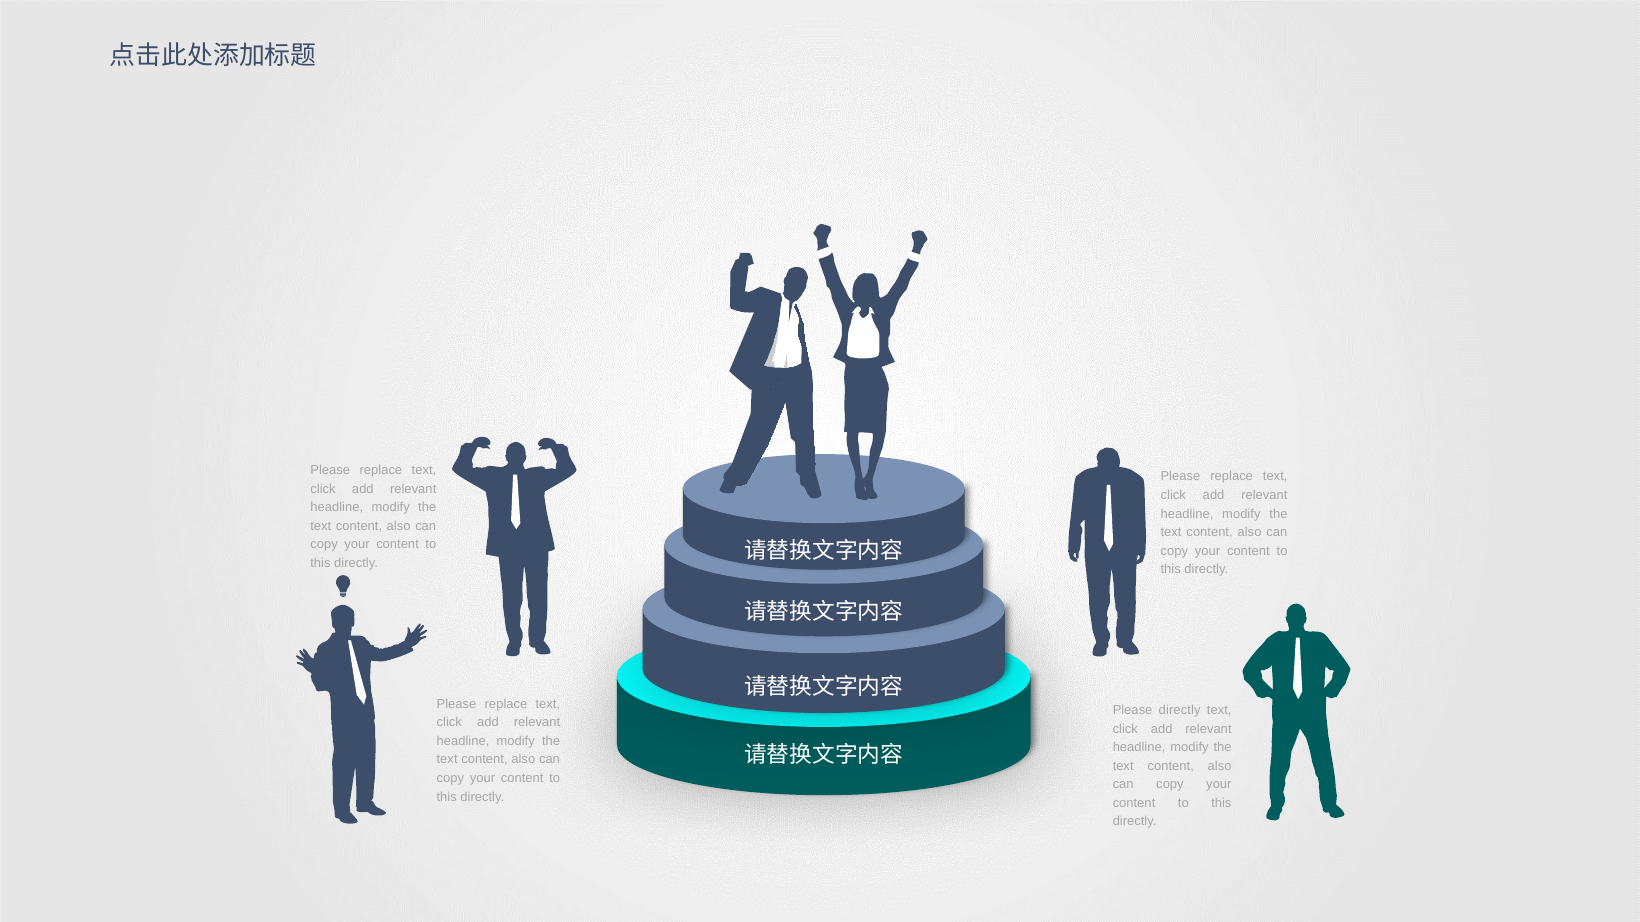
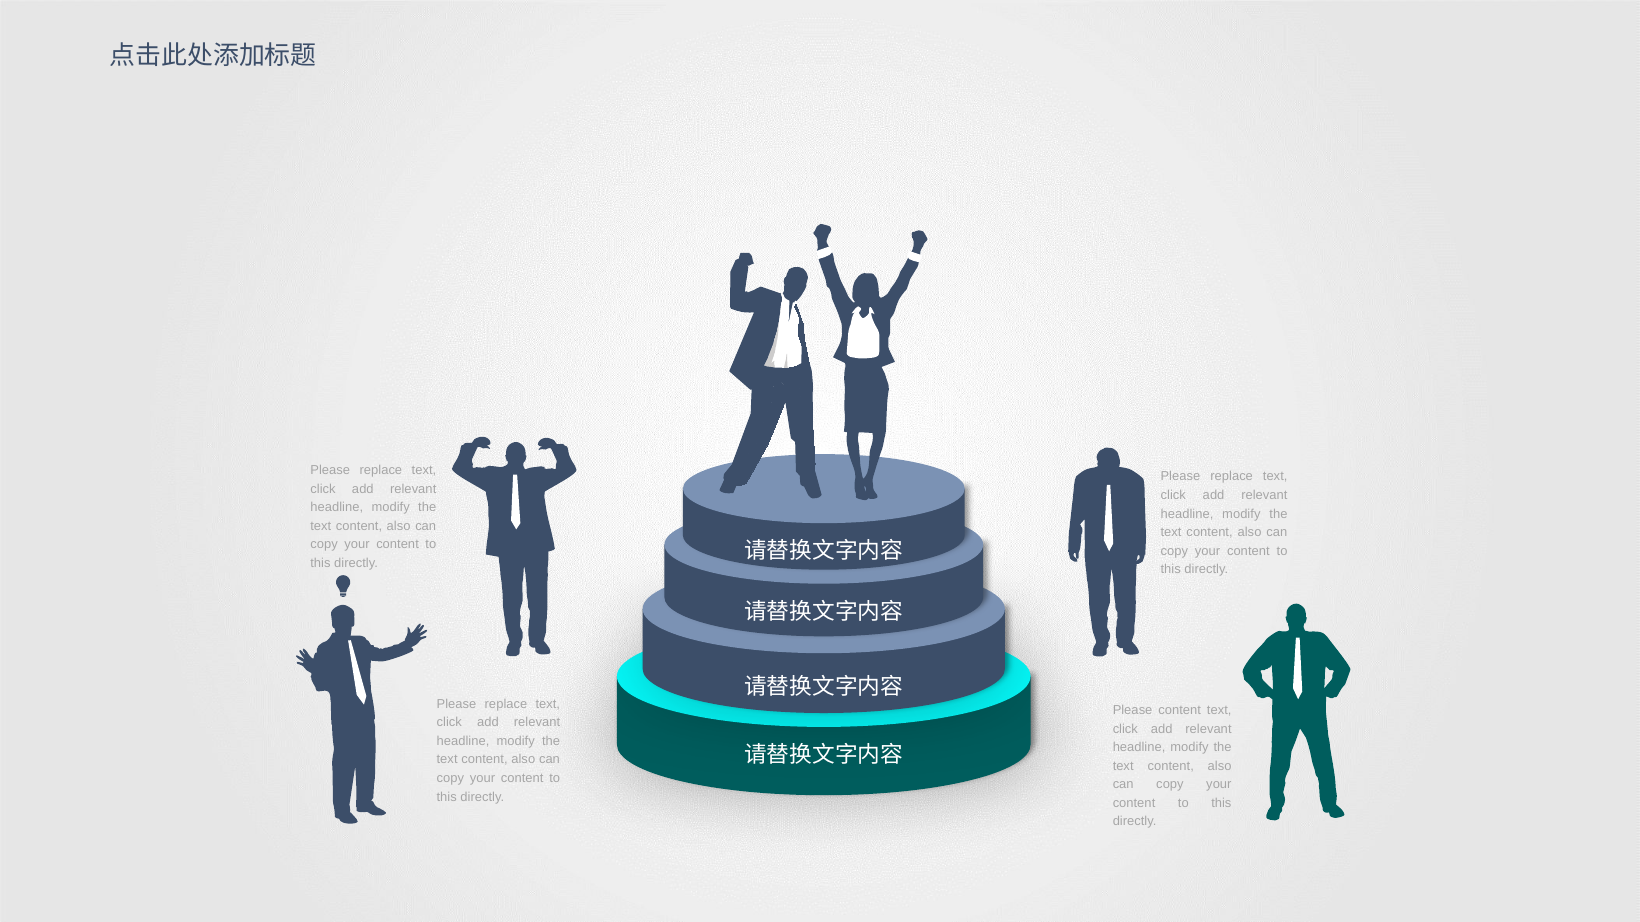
Please directly: directly -> content (1180, 711)
